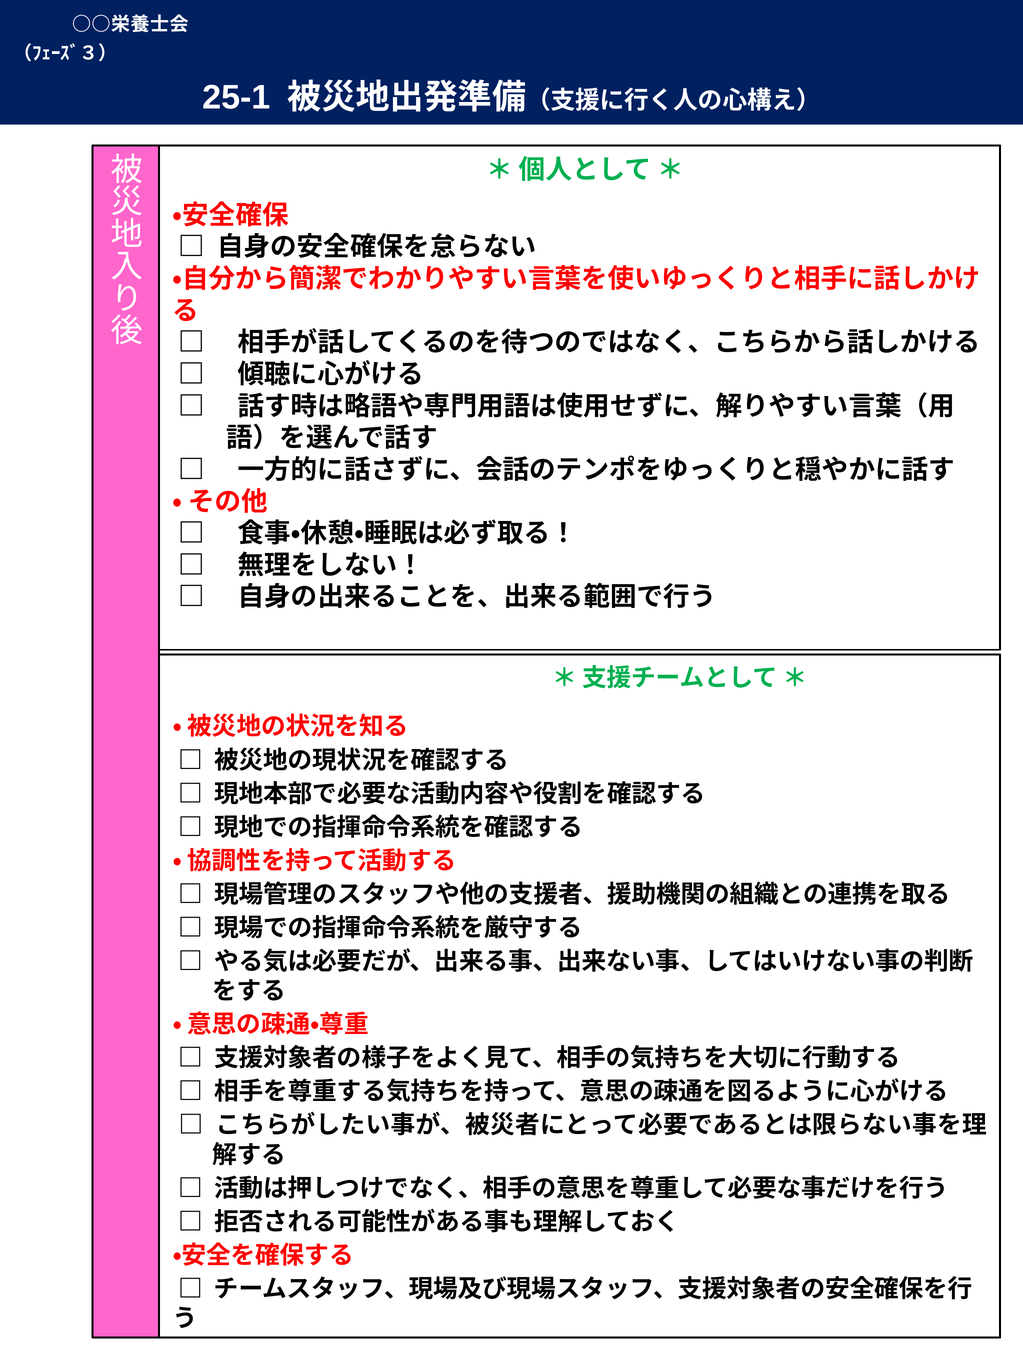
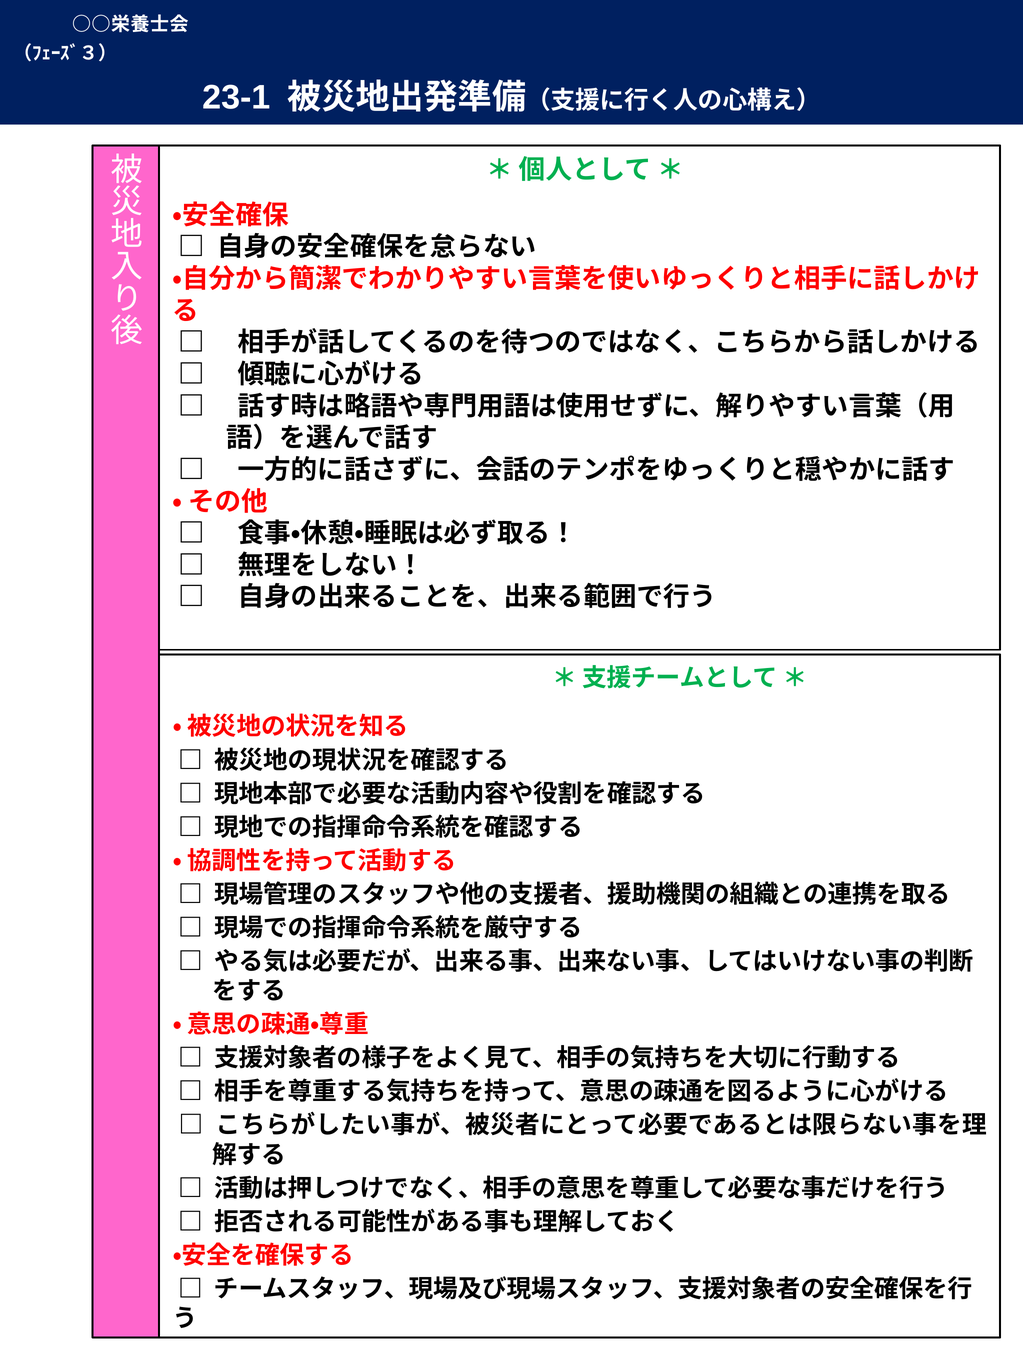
25-1: 25-1 -> 23-1 (236, 98)
